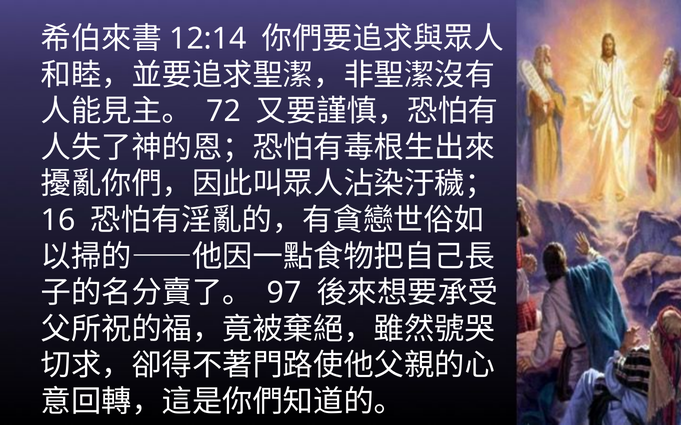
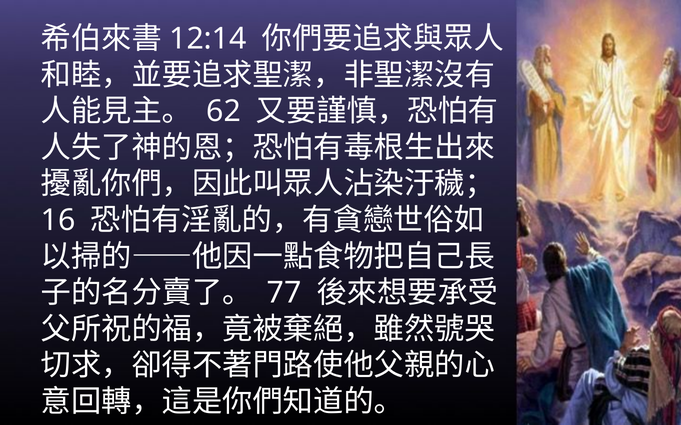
72: 72 -> 62 (224, 112)
97: 97 -> 77 (284, 293)
